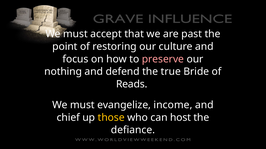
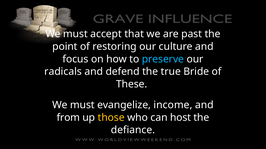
preserve colour: pink -> light blue (163, 59)
nothing: nothing -> radicals (63, 72)
Reads: Reads -> These (132, 84)
chief: chief -> from (68, 118)
